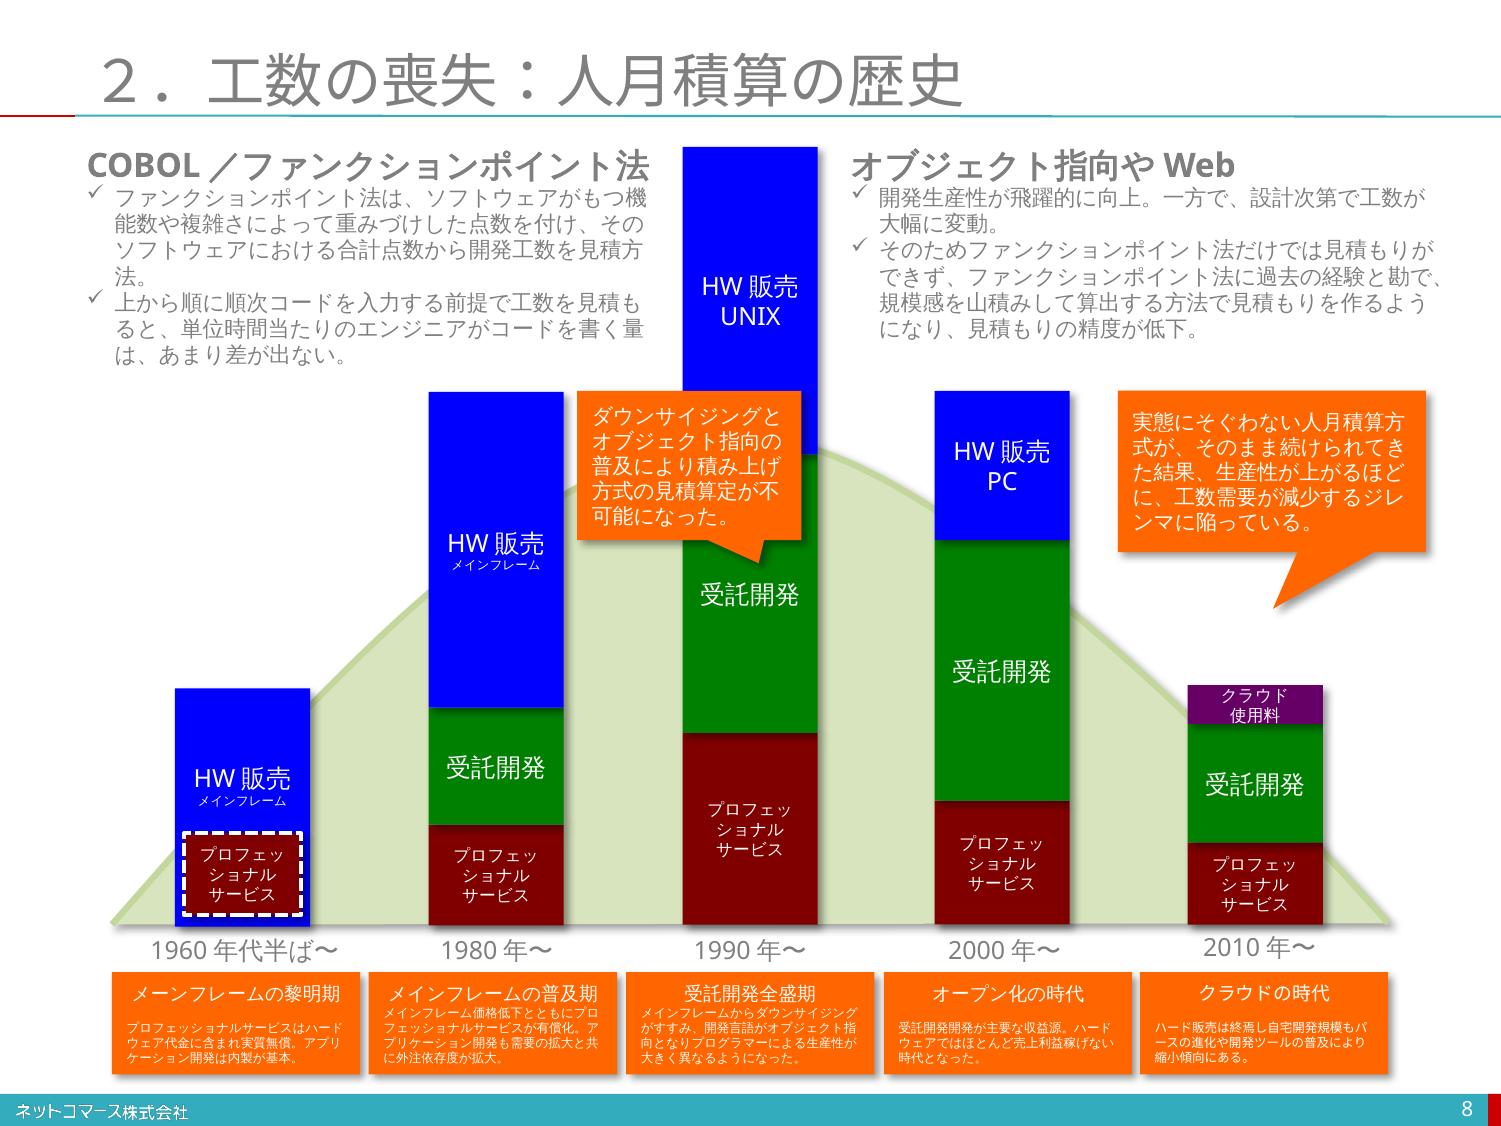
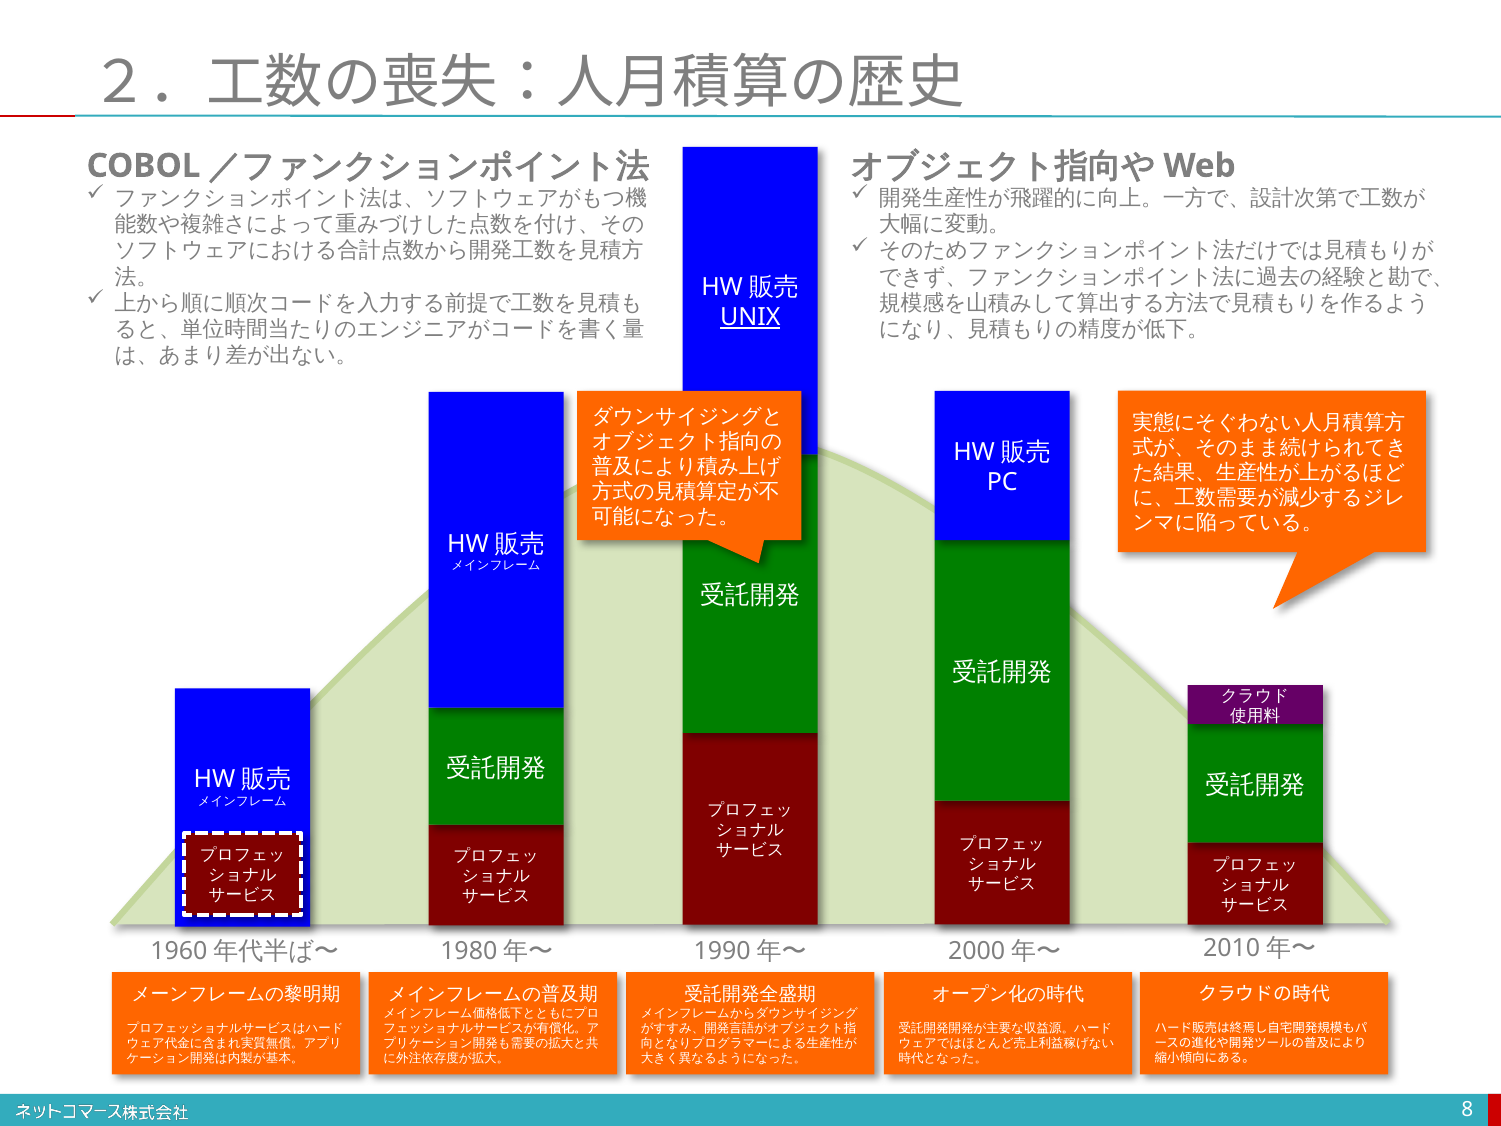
UNIX underline: none -> present (750, 317)
